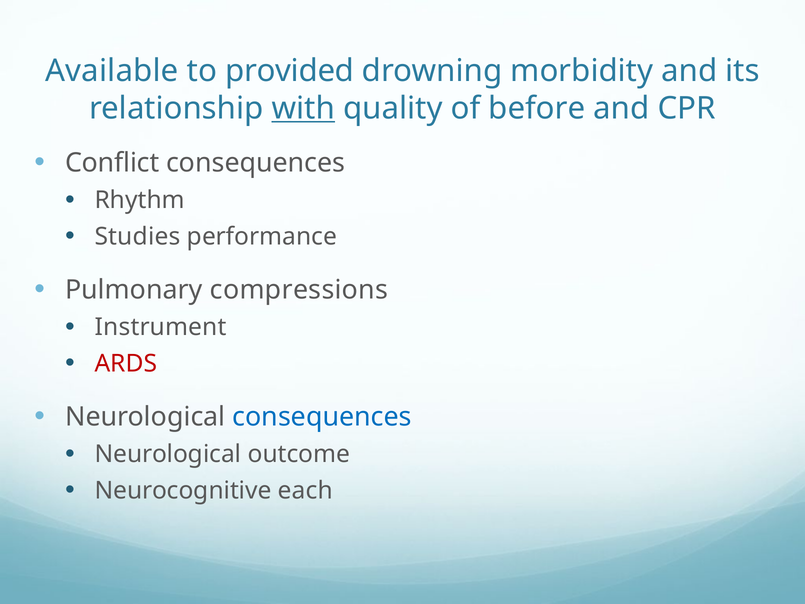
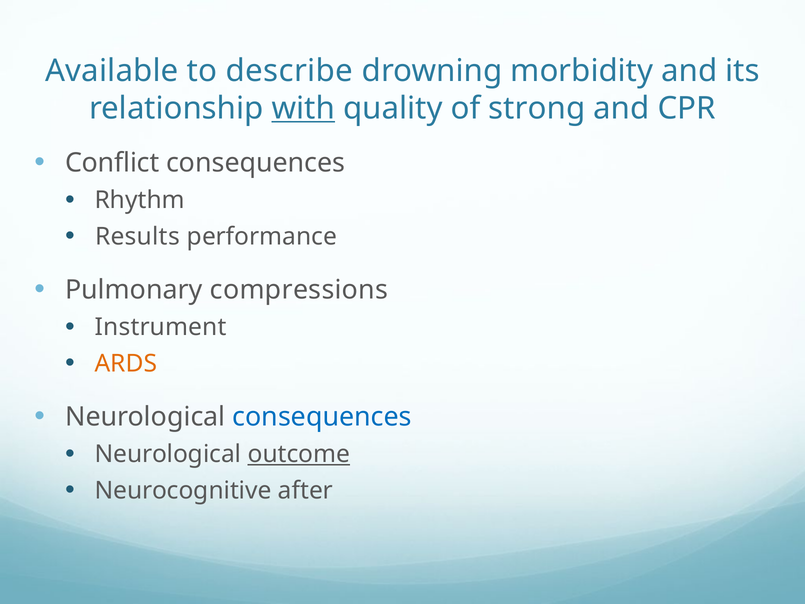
provided: provided -> describe (289, 71)
before: before -> strong (537, 108)
Studies: Studies -> Results (138, 236)
ARDS colour: red -> orange (126, 363)
outcome underline: none -> present (299, 454)
each: each -> after (306, 490)
